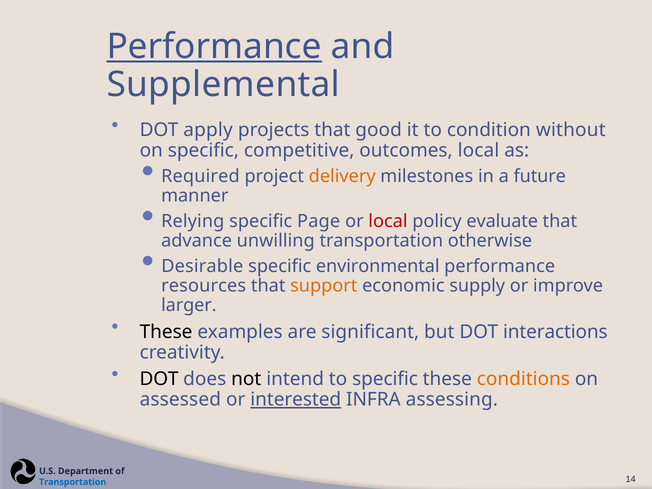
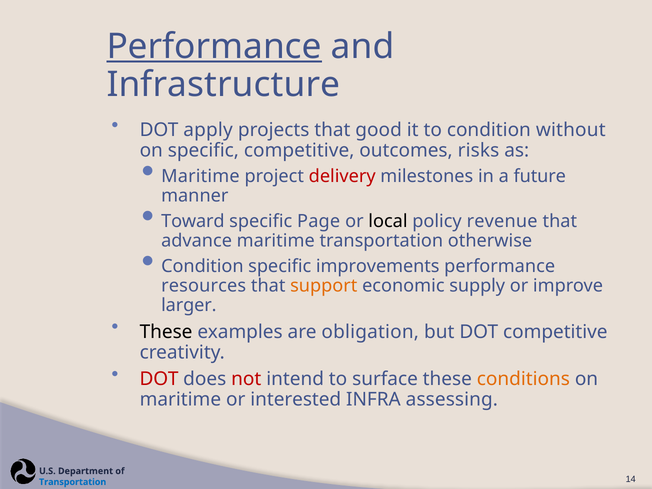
Supplemental: Supplemental -> Infrastructure (223, 85)
outcomes local: local -> risks (478, 151)
Required: Required -> Maritime (200, 176)
delivery colour: orange -> red (342, 176)
Relying: Relying -> Toward (193, 221)
local colour: red -> black (388, 221)
evaluate: evaluate -> revenue (502, 221)
advance unwilling: unwilling -> maritime (276, 241)
Desirable: Desirable -> Condition (202, 266)
environmental: environmental -> improvements (378, 266)
significant: significant -> obligation (370, 332)
DOT interactions: interactions -> competitive (555, 332)
DOT colour: black -> red (159, 379)
not colour: black -> red (246, 379)
to specific: specific -> surface (385, 379)
assessed: assessed -> maritime (180, 400)
interested underline: present -> none (296, 400)
